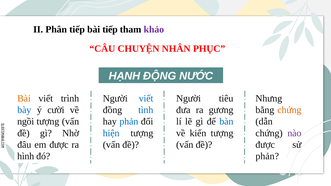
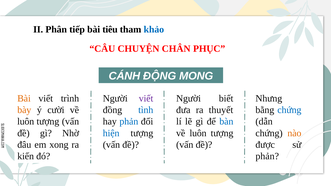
bài tiếp: tiếp -> tiêu (110, 30)
khảo colour: purple -> blue (154, 30)
NHÂN: NHÂN -> CHÂN (176, 49)
HẠNH: HẠNH -> CÁNH (124, 76)
NƯỚC: NƯỚC -> MONG (196, 76)
viết colour: blue -> purple (146, 98)
tiêu: tiêu -> biết (226, 98)
bày colour: blue -> orange (24, 110)
gương: gương -> thuyết (221, 110)
chứng colour: orange -> blue (289, 110)
ngồi: ngồi -> luôn (26, 122)
kiến: kiến -> luôn (198, 133)
nào colour: purple -> orange (294, 133)
em được: được -> xong (59, 145)
hình: hình -> kiến (26, 156)
